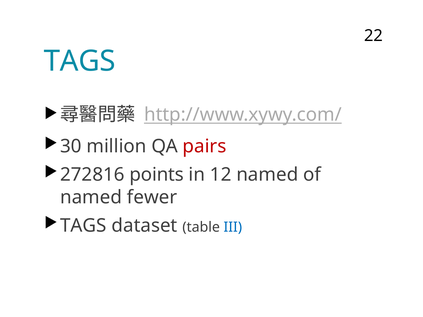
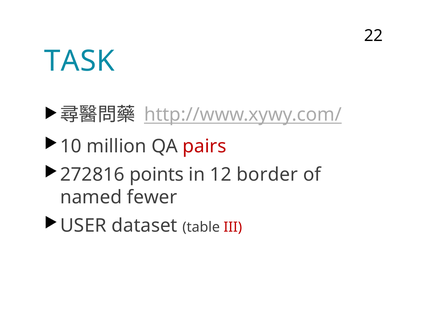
TAGS: TAGS -> TASK (79, 61)
30: 30 -> 10 (71, 146)
12 named: named -> border (267, 175)
TAGS: TAGS -> USER (83, 226)
III colour: blue -> red (233, 227)
